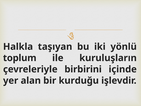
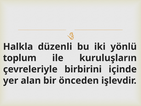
taşıyan: taşıyan -> düzenli (55, 47)
kurduğu: kurduğu -> önceden (79, 80)
